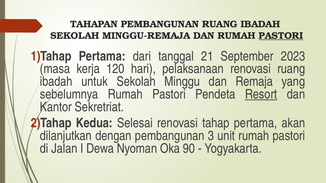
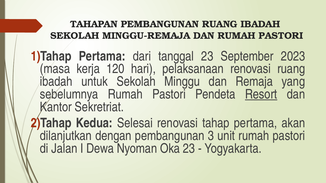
PASTORI underline: present -> none (281, 36)
tanggal 21: 21 -> 23 (207, 56)
Oka 90: 90 -> 23 (189, 149)
